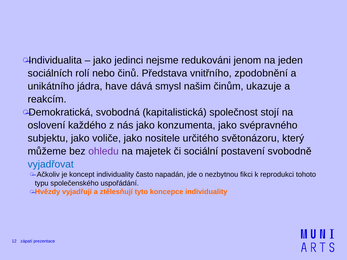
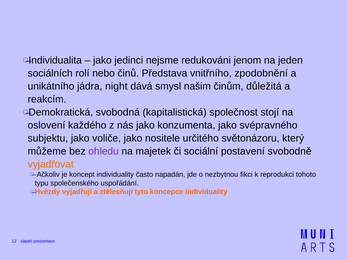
have: have -> night (116, 86)
ukazuje: ukazuje -> důležitá (264, 86)
vyjadřovat colour: blue -> orange (51, 164)
